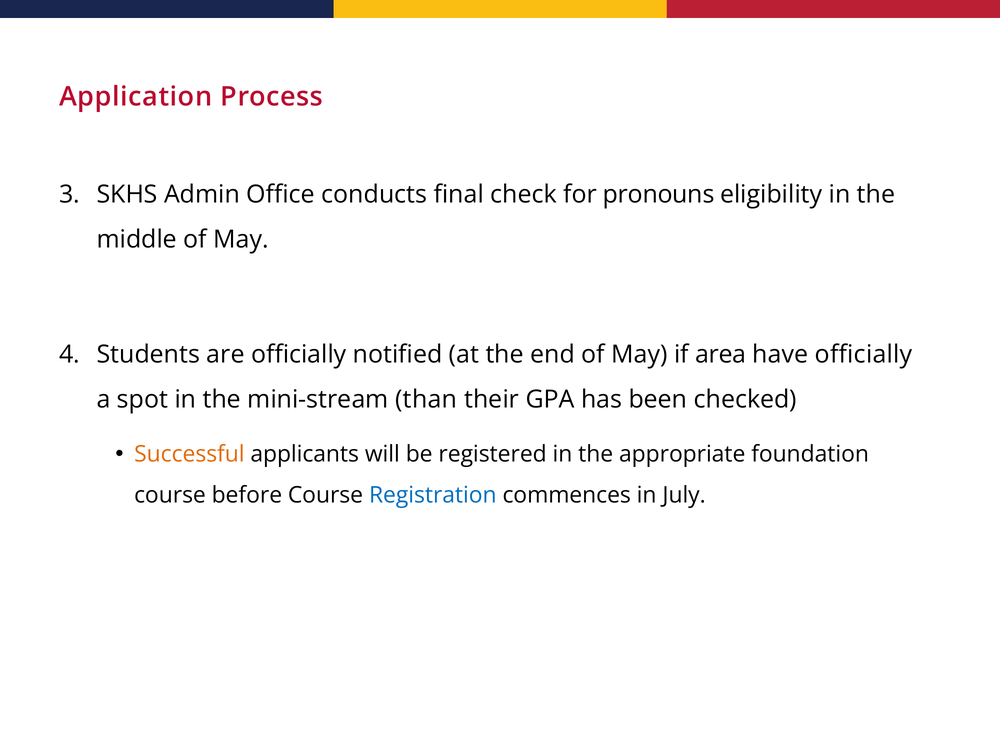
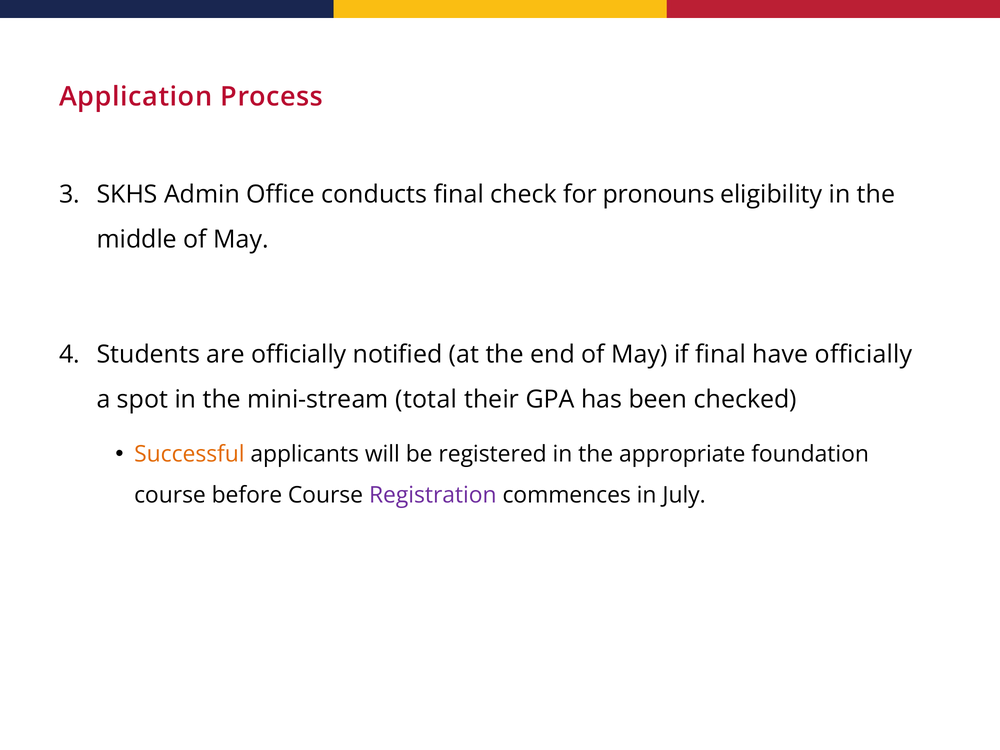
if area: area -> final (720, 355)
than: than -> total (426, 400)
Registration colour: blue -> purple (433, 495)
